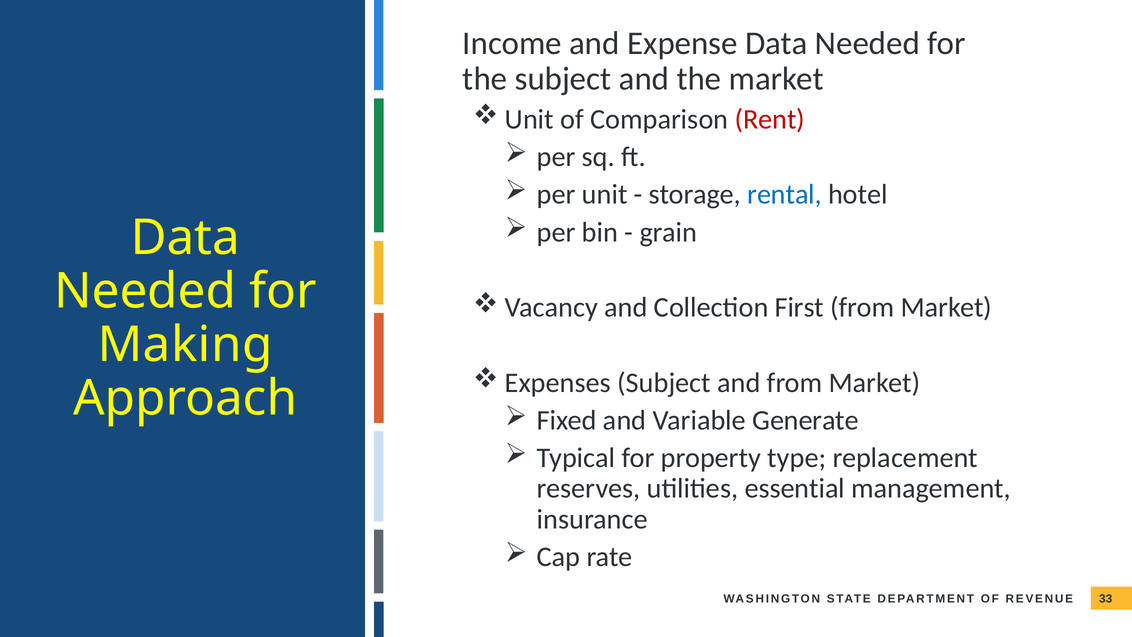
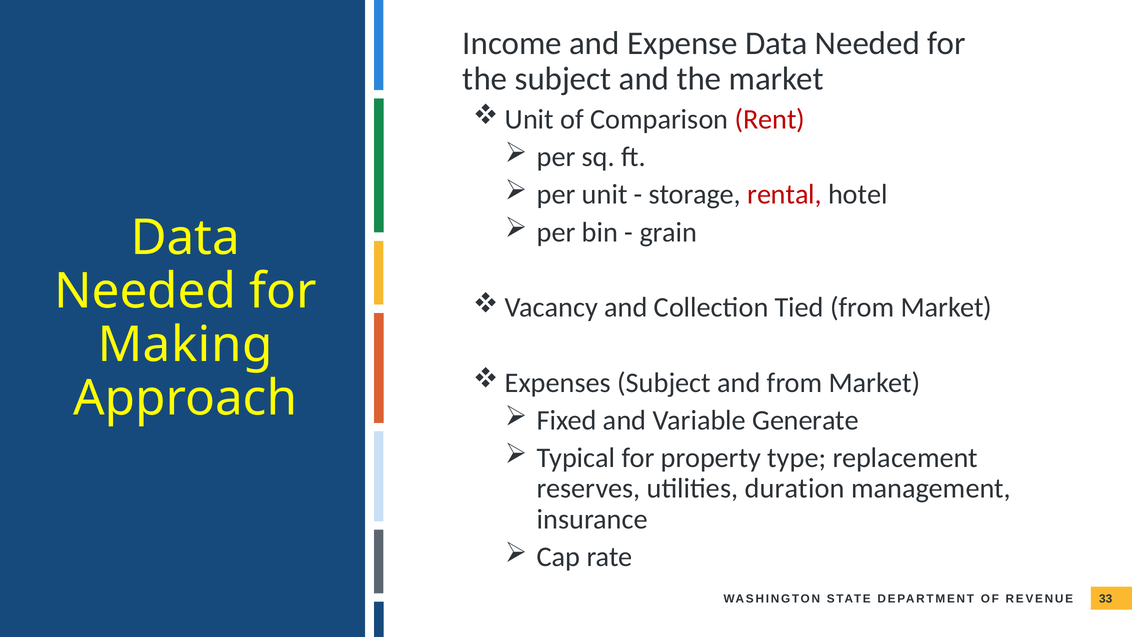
rental colour: blue -> red (785, 194)
First: First -> Tied (799, 307)
essential: essential -> duration (795, 488)
